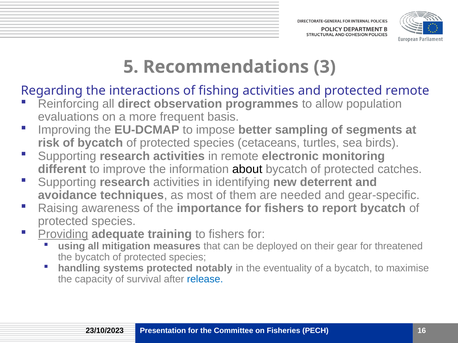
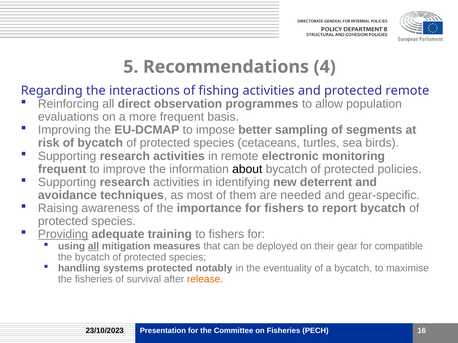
3: 3 -> 4 (325, 67)
different: different -> frequent (62, 169)
catches: catches -> policies (400, 169)
all underline: none -> present (93, 247)
threatened: threatened -> compatible (399, 247)
the capacity: capacity -> fisheries (94, 280)
release colour: blue -> orange (205, 280)
